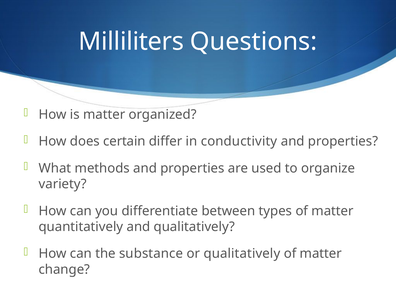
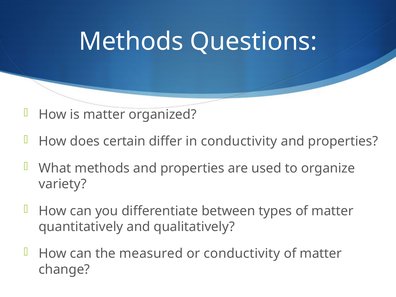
Milliliters: Milliliters -> Methods (131, 41)
substance: substance -> measured (151, 254)
or qualitatively: qualitatively -> conductivity (242, 254)
